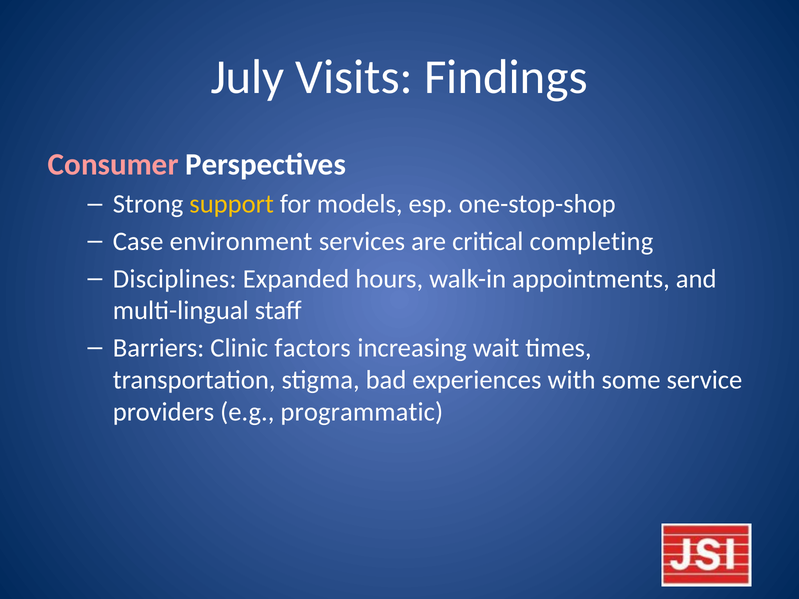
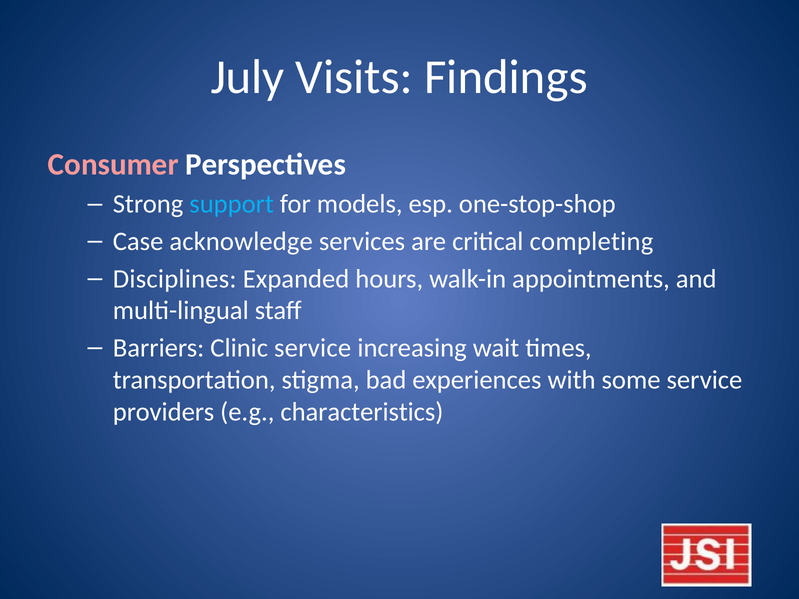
support colour: yellow -> light blue (232, 204)
environment: environment -> acknowledge (241, 242)
Clinic factors: factors -> service (313, 348)
programmatic: programmatic -> characteristics (362, 412)
